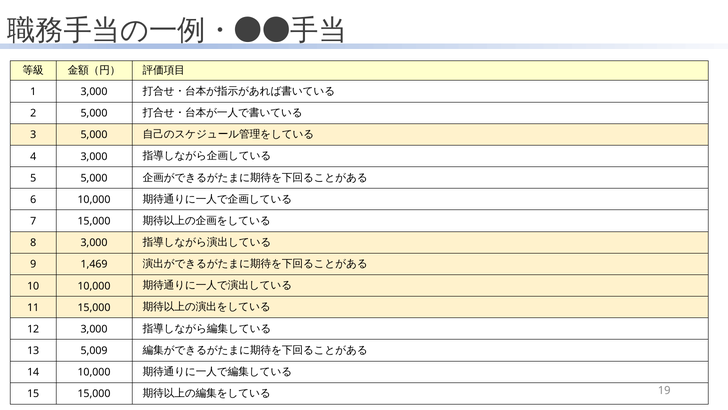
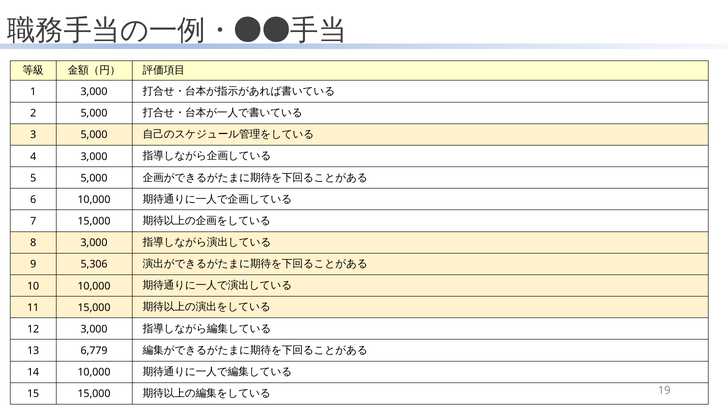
1,469: 1,469 -> 5,306 (94, 264)
5,009: 5,009 -> 6,779 (94, 350)
